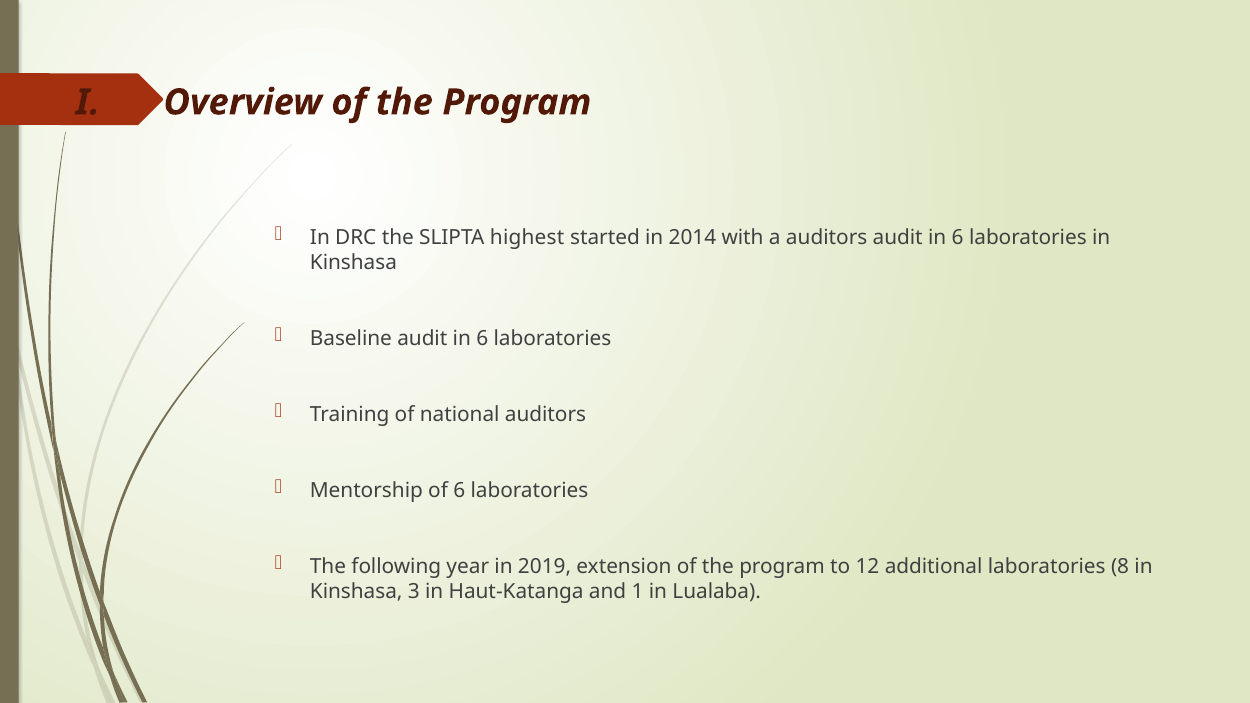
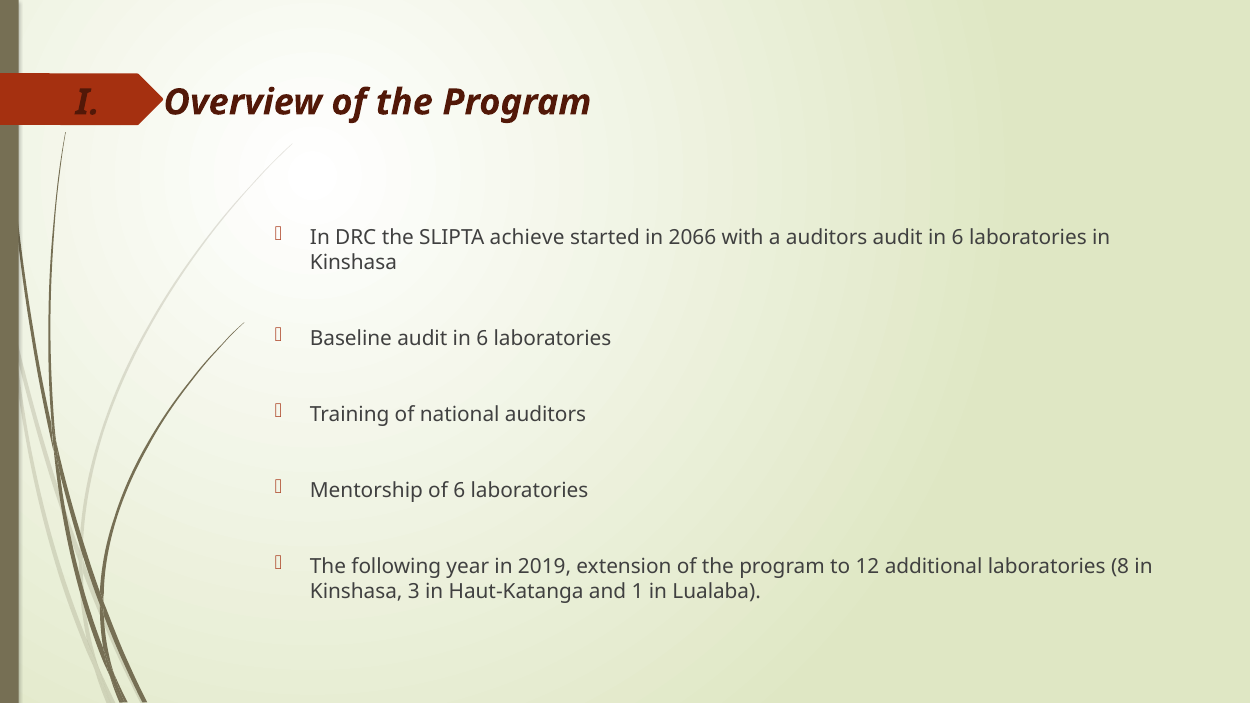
highest: highest -> achieve (527, 237)
2014: 2014 -> 2066 (692, 237)
